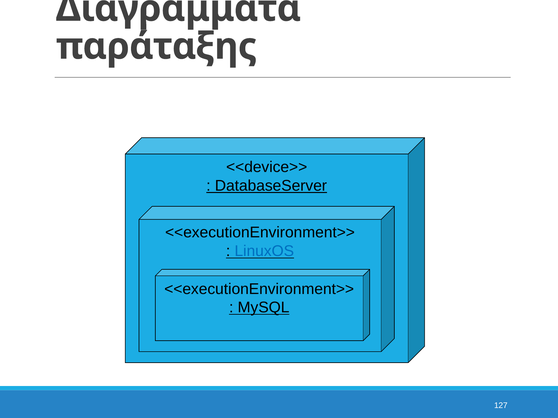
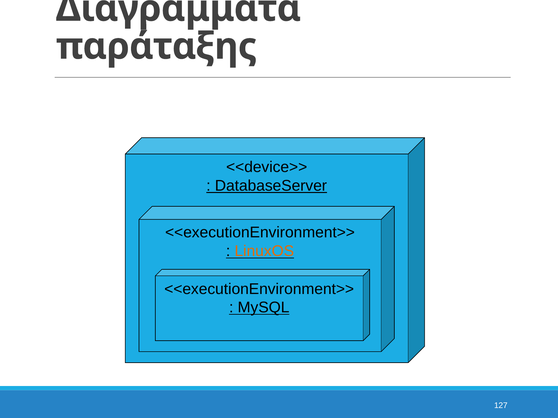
LinuxOS colour: blue -> orange (264, 251)
